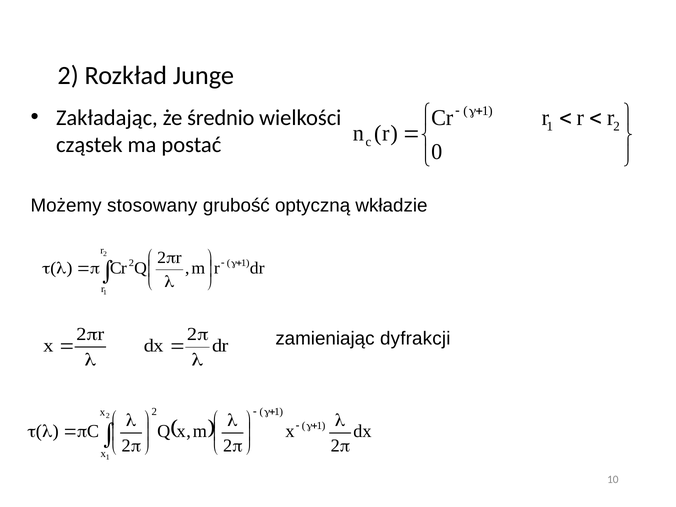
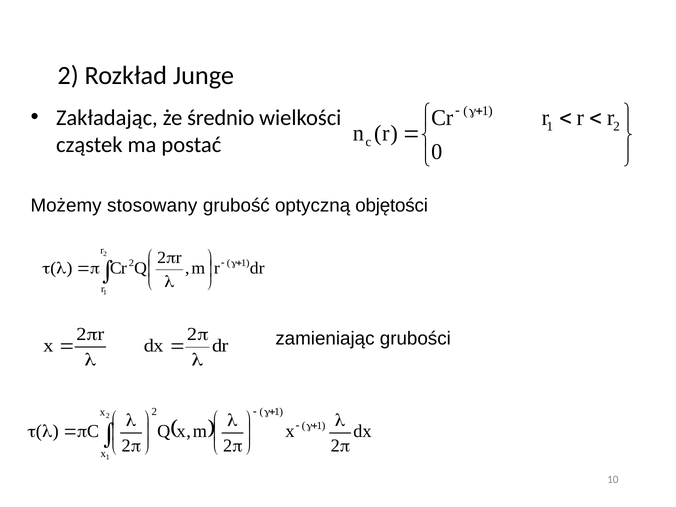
wkładzie: wkładzie -> objętości (392, 206)
dyfrakcji: dyfrakcji -> grubości (415, 339)
